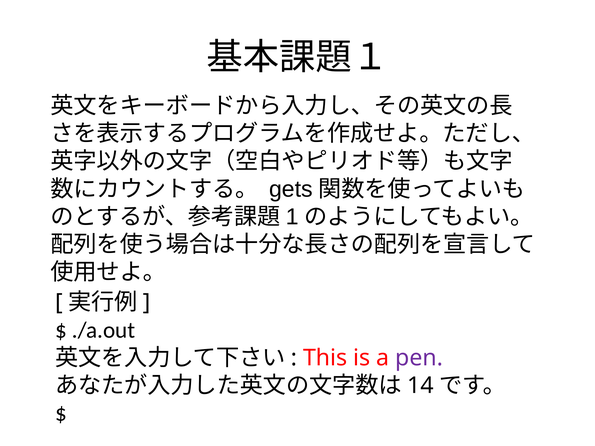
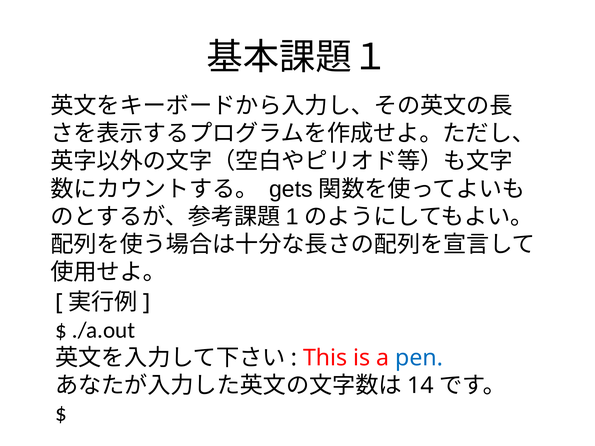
pen colour: purple -> blue (419, 358)
